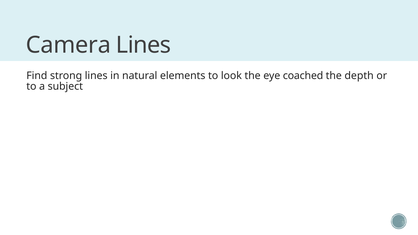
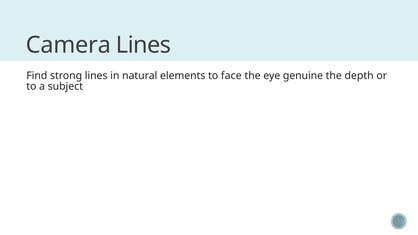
look: look -> face (231, 76)
coached: coached -> genuine (303, 76)
